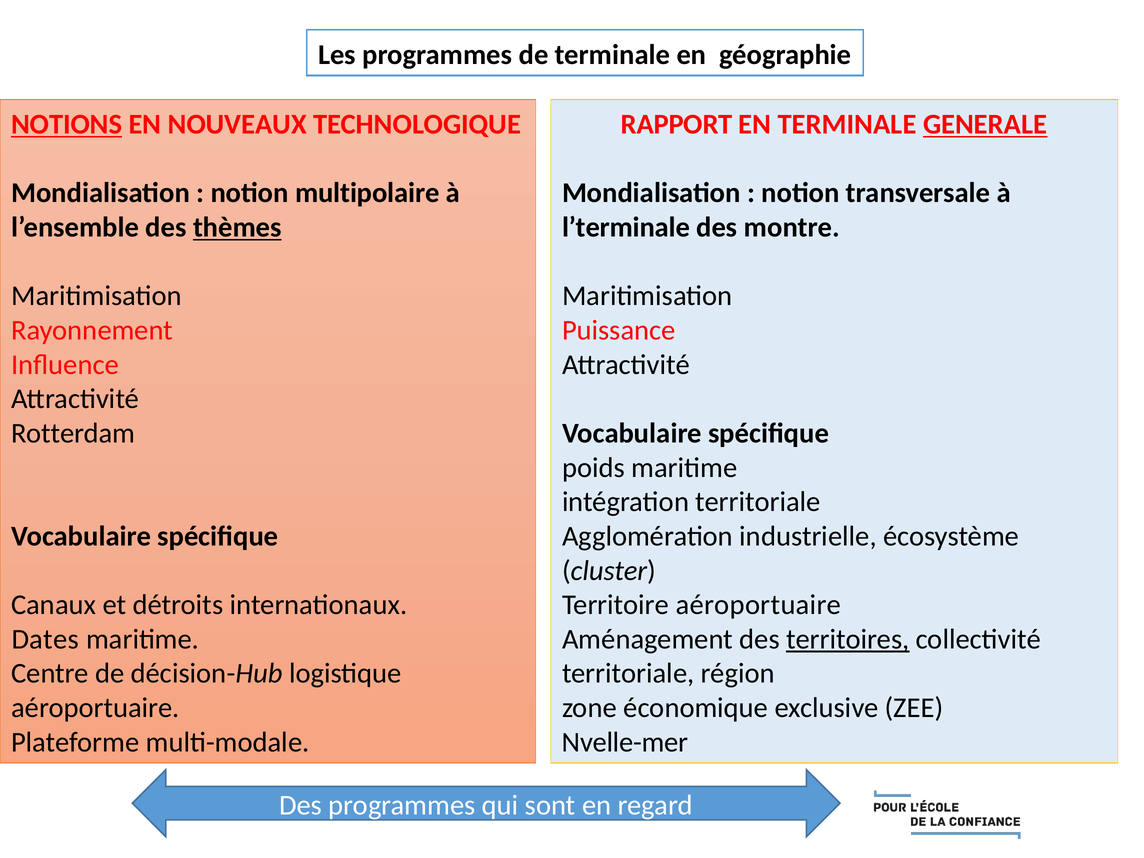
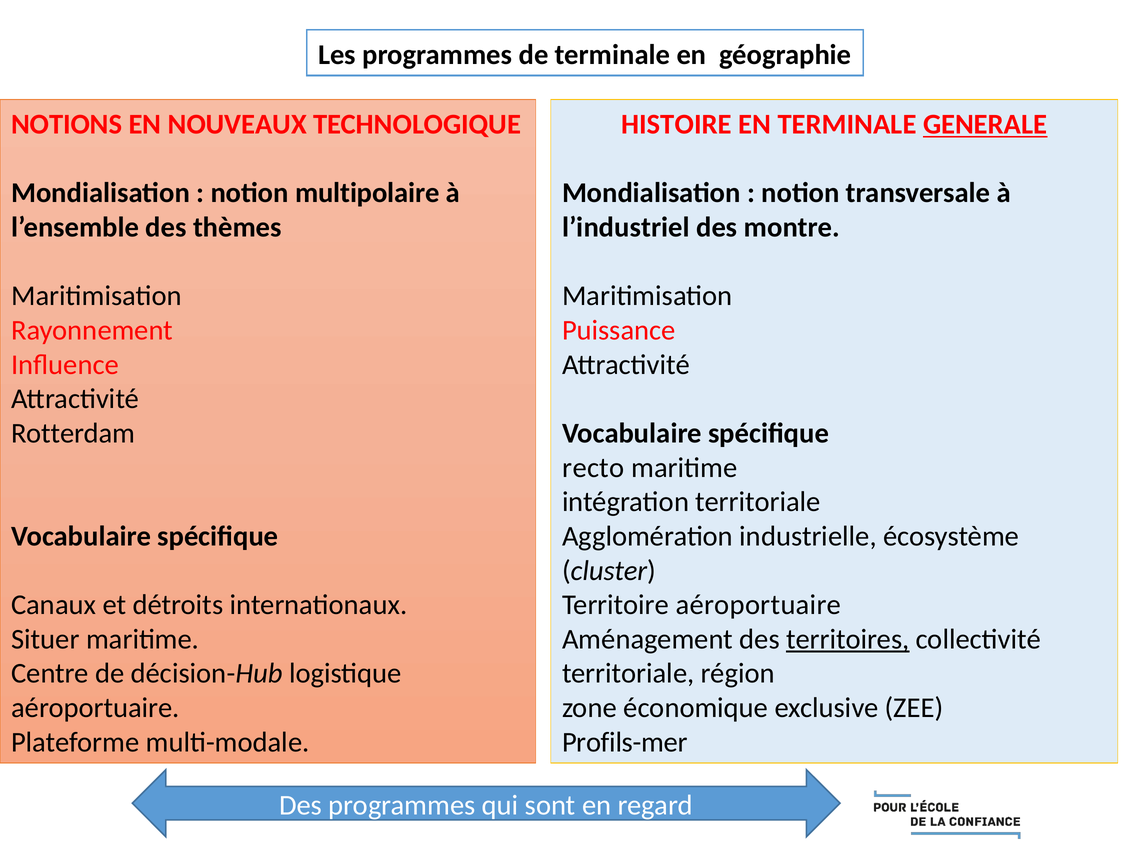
NOTIONS underline: present -> none (67, 124)
RAPPORT: RAPPORT -> HISTOIRE (676, 124)
thèmes underline: present -> none (237, 227)
l’terminale: l’terminale -> l’industriel (626, 227)
poids: poids -> recto (593, 468)
Dates: Dates -> Situer (45, 639)
Nvelle-mer: Nvelle-mer -> Profils-mer (625, 742)
